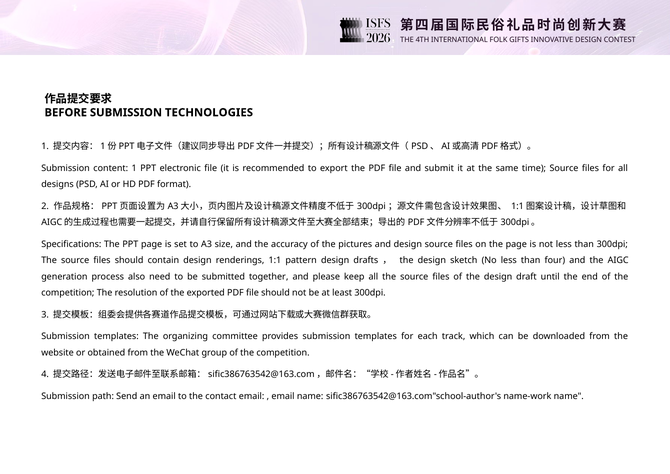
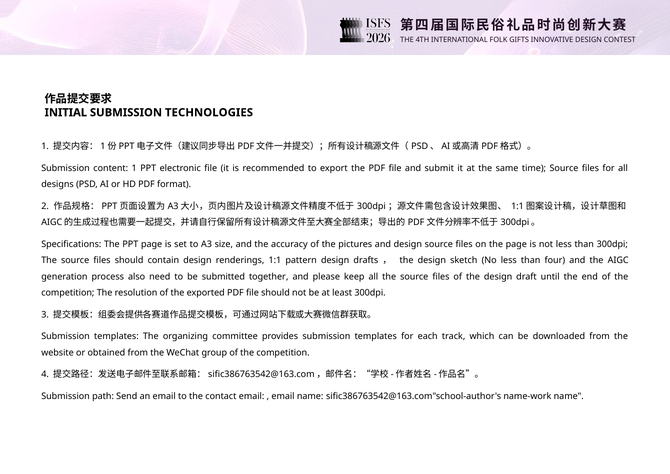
BEFORE: BEFORE -> INITIAL (66, 112)
